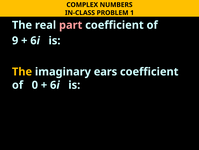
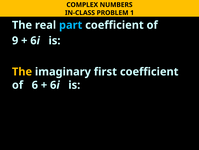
part colour: pink -> light blue (71, 25)
ears: ears -> first (105, 71)
0: 0 -> 6 (35, 85)
